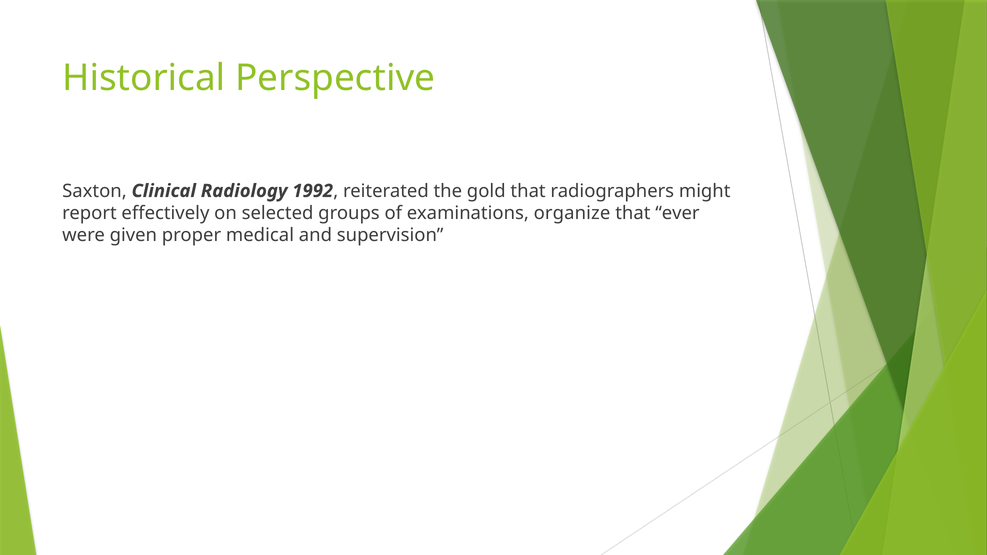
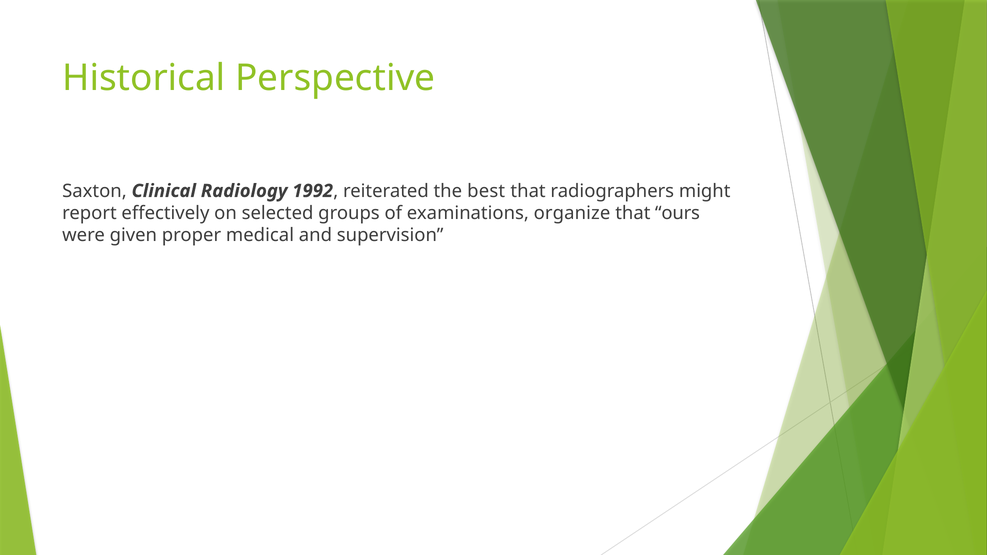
gold: gold -> best (486, 191)
ever: ever -> ours (677, 213)
